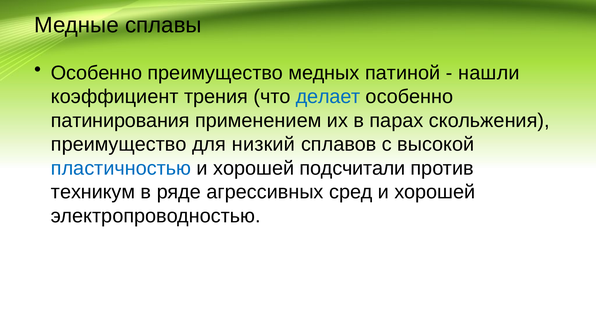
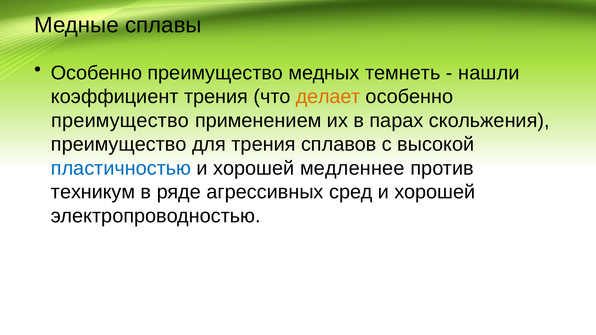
патиной: патиной -> темнеть (403, 73)
делает colour: blue -> orange (328, 97)
патинирования: патинирования -> преимущество (120, 121)
для низкий: низкий -> трения (264, 144)
подсчитали: подсчитали -> медленнее (352, 168)
